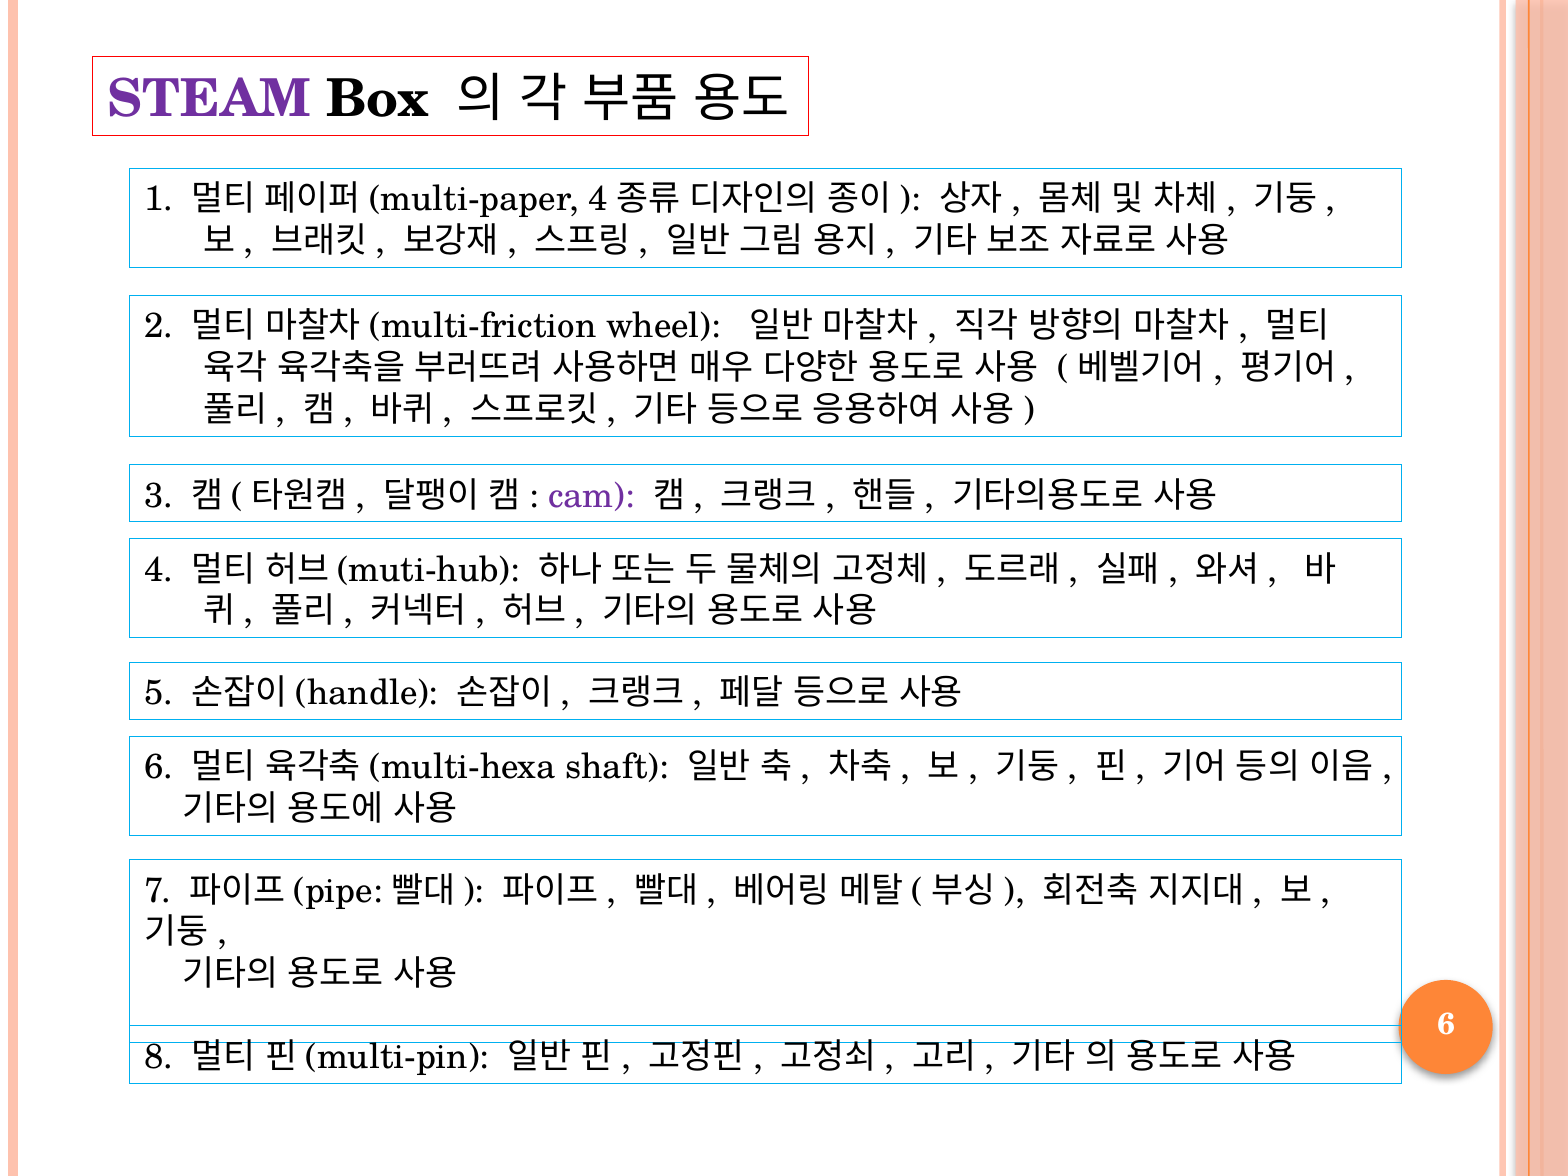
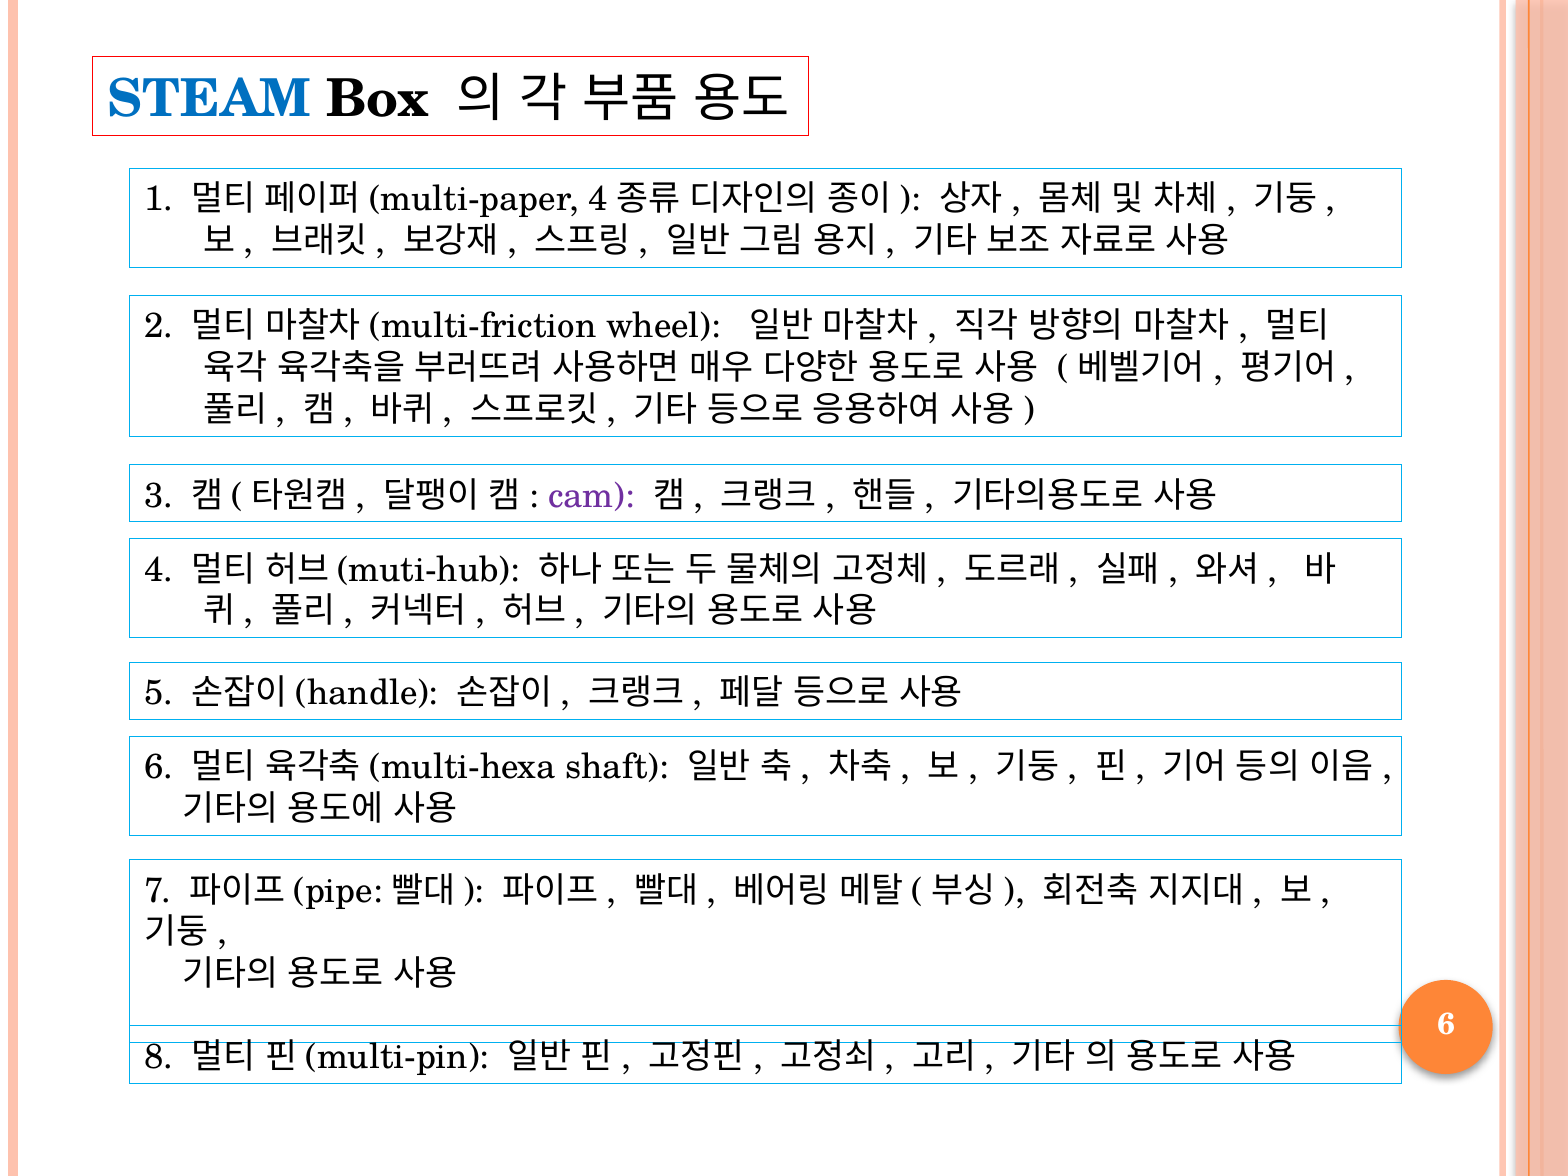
STEAM colour: purple -> blue (210, 100)
